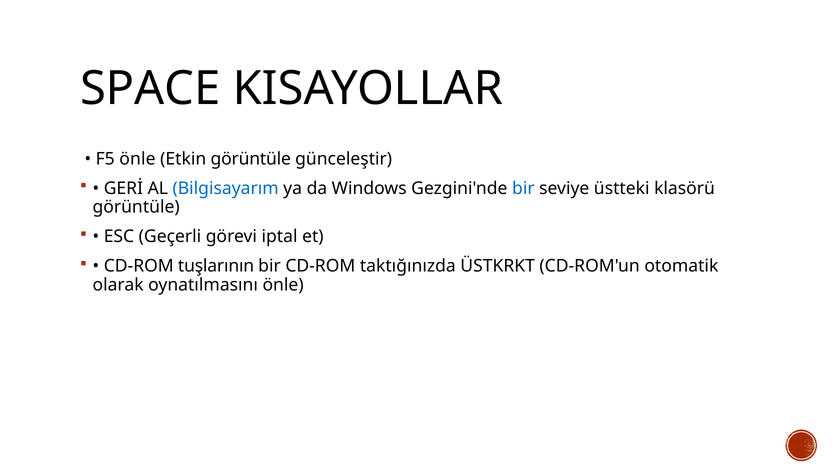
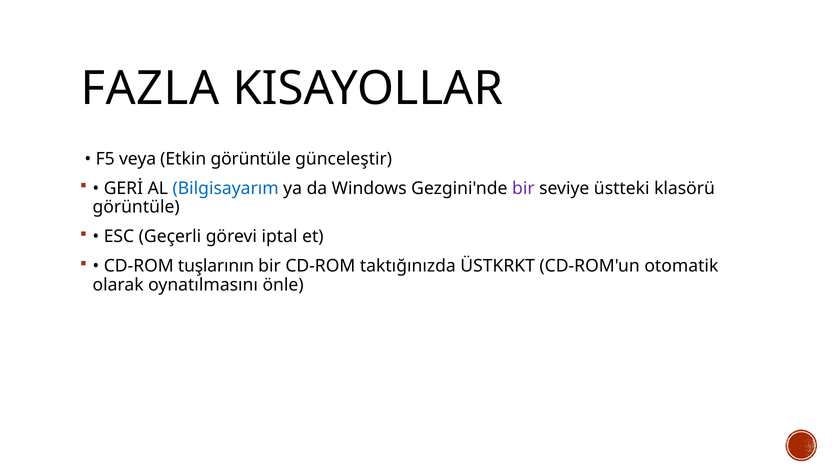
SPACE: SPACE -> FAZLA (150, 89)
F5 önle: önle -> veya (138, 159)
bir colour: blue -> purple (523, 188)
